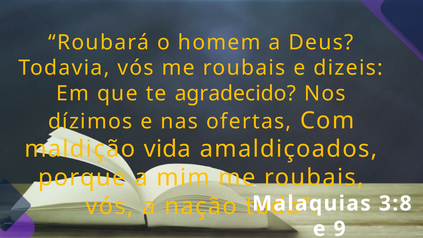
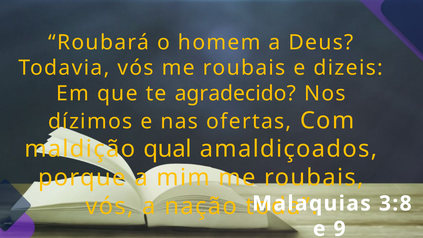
vida: vida -> qual (168, 149)
